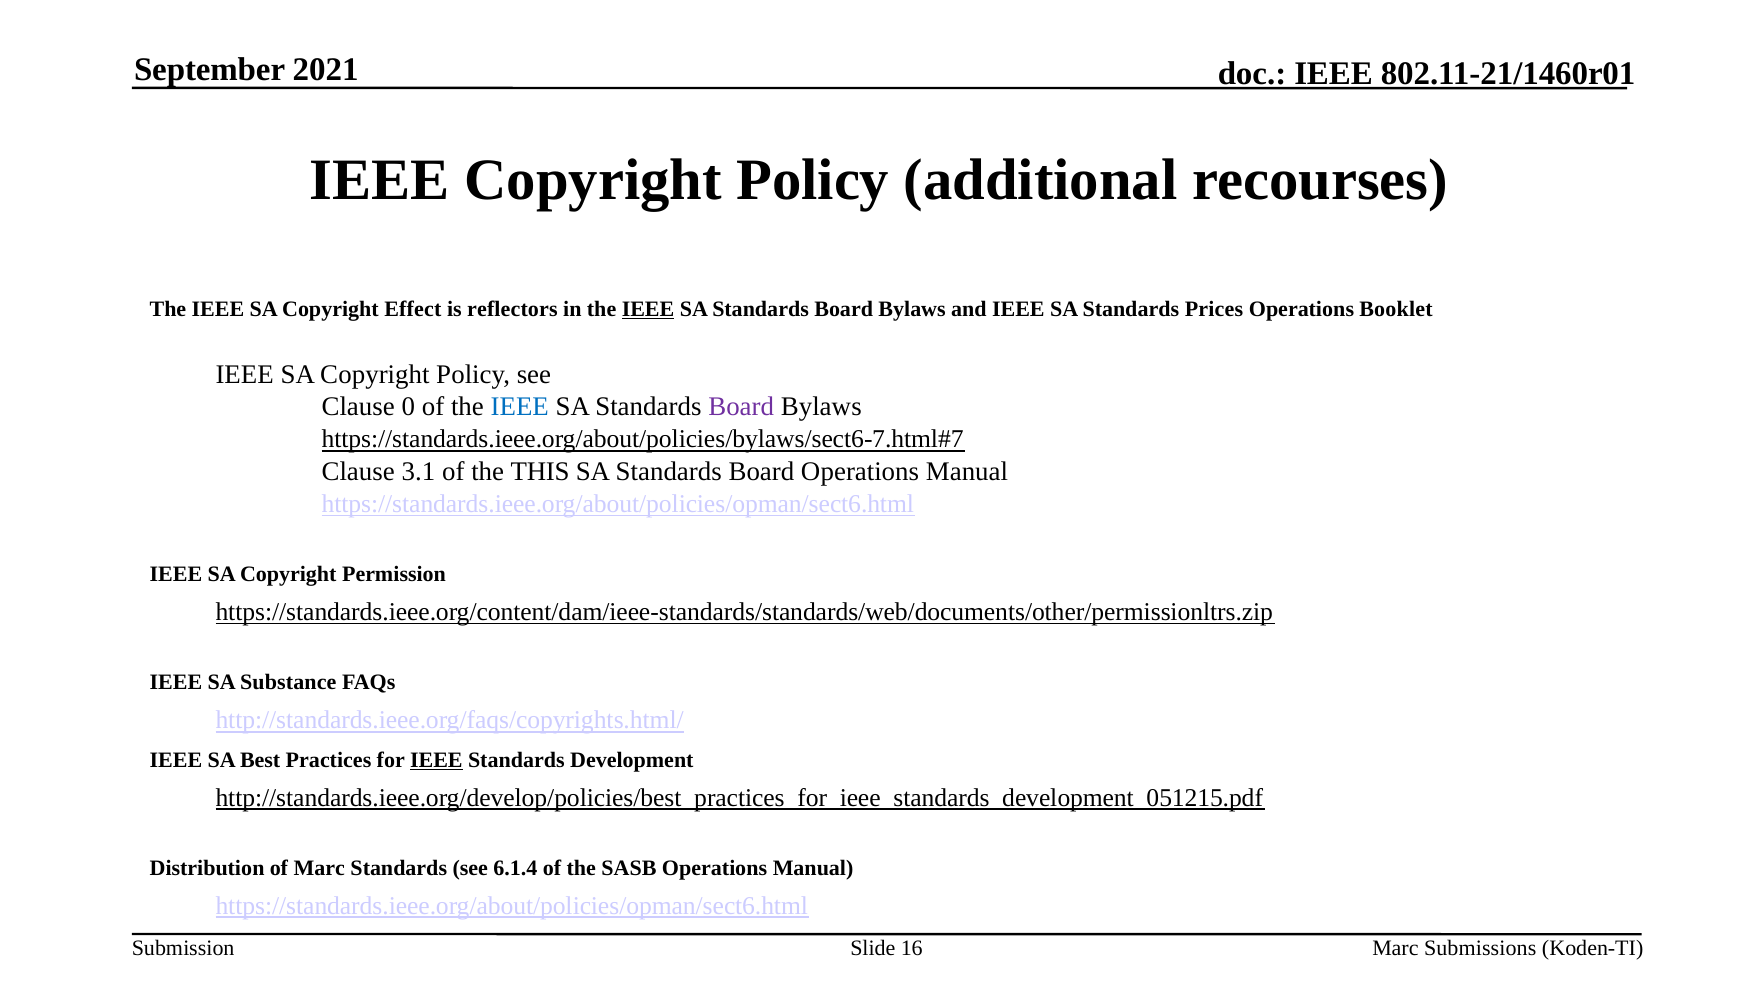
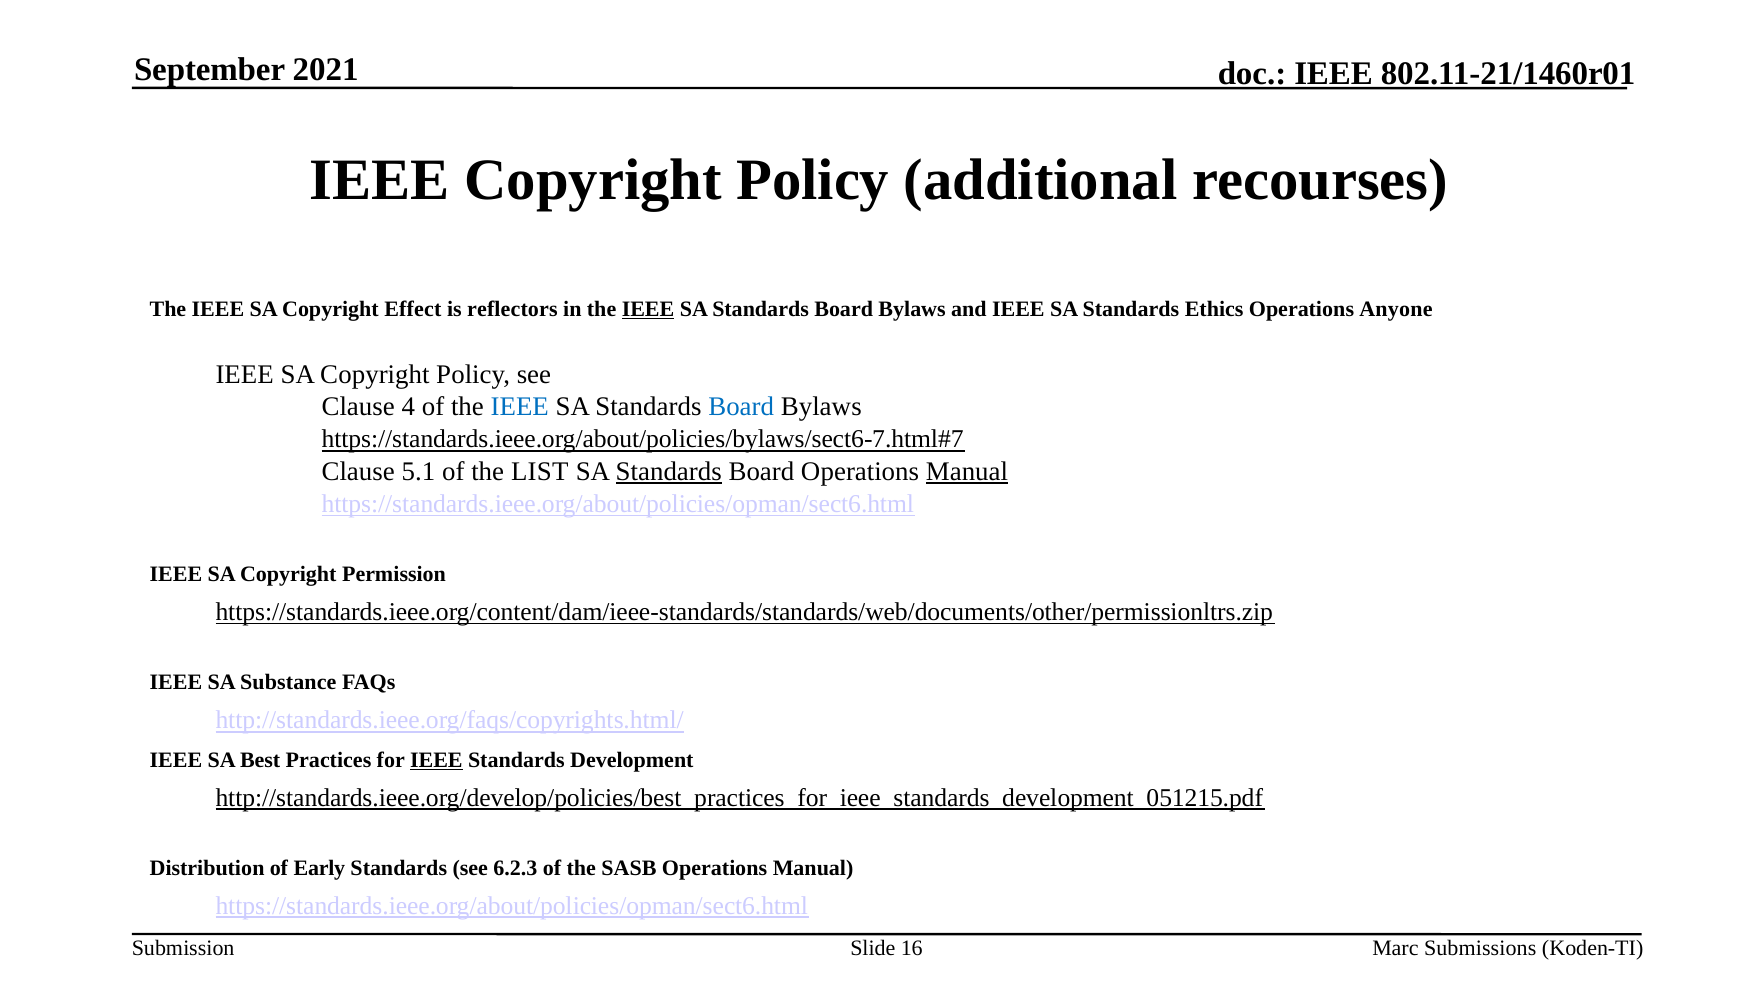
Prices: Prices -> Ethics (1214, 309)
Booklet: Booklet -> Anyone (1396, 309)
0: 0 -> 4 (408, 407)
Board colour: purple -> blue (741, 407)
3.1: 3.1 -> 5.1 (418, 472)
THIS: THIS -> LIST (540, 472)
Standards underline: none -> present (669, 472)
Manual underline: none -> present (967, 472)
of Marc: Marc -> Early (319, 868)
6.1.4: 6.1.4 -> 6.2.3 (515, 868)
